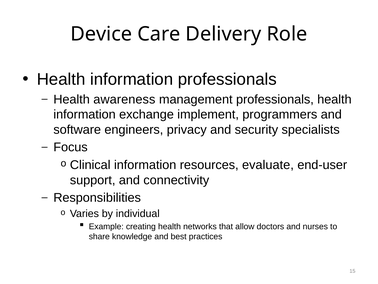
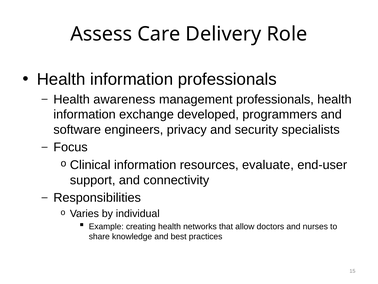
Device: Device -> Assess (101, 34)
implement: implement -> developed (208, 114)
